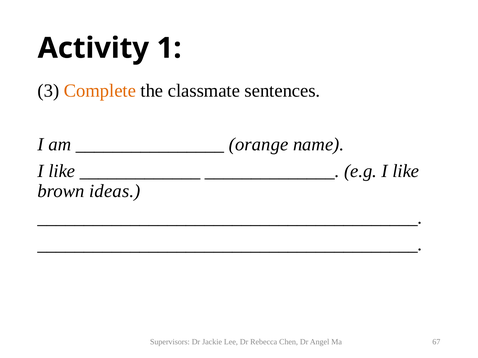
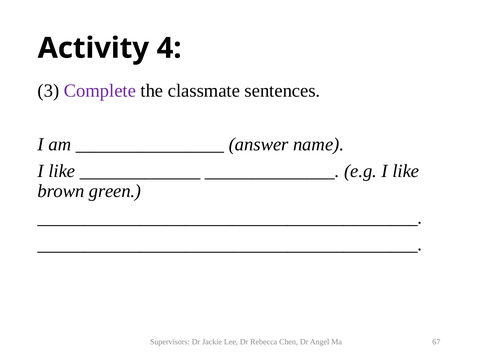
1: 1 -> 4 (169, 48)
Complete colour: orange -> purple (100, 91)
orange: orange -> answer (259, 144)
ideas: ideas -> green (115, 191)
